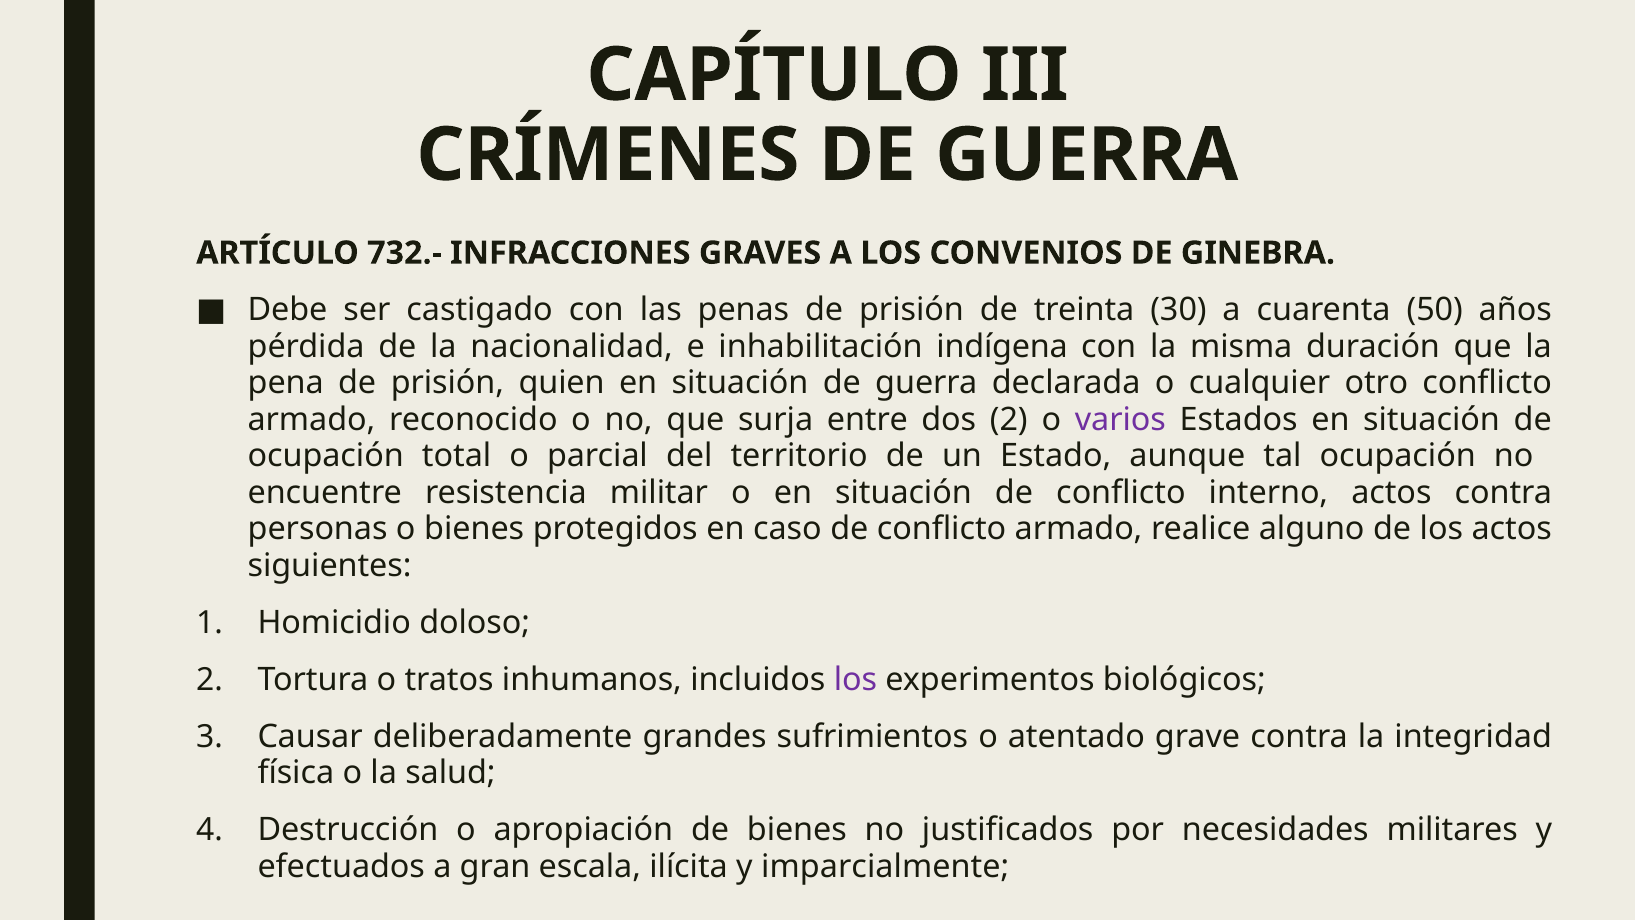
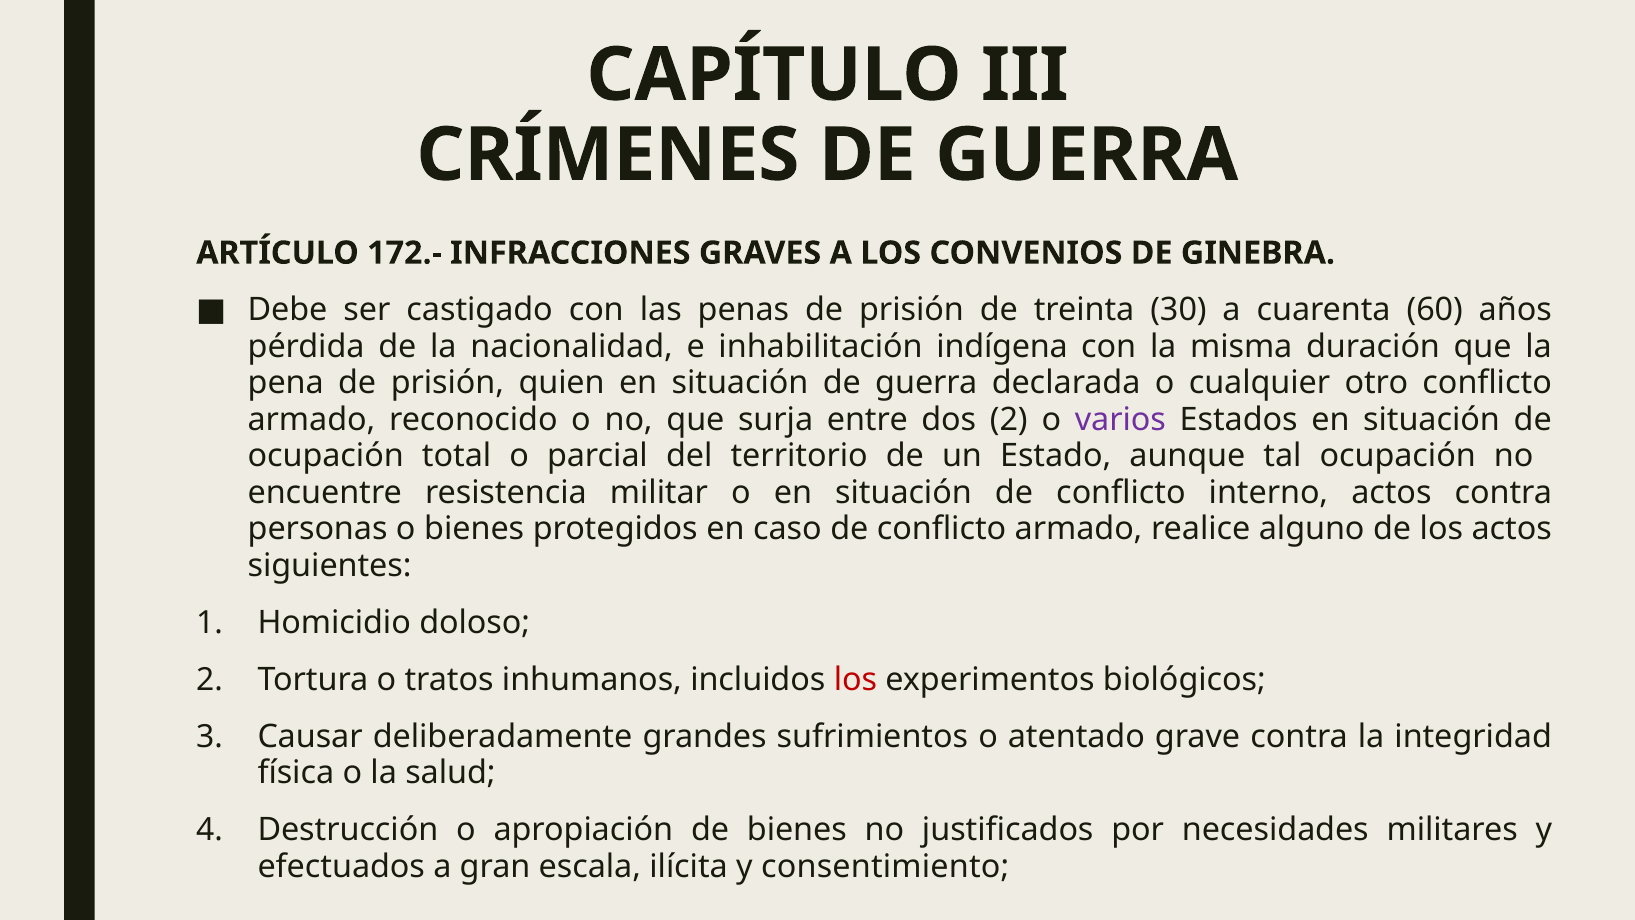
732.-: 732.- -> 172.- (405, 253)
50: 50 -> 60 (1435, 310)
los colour: purple -> red (855, 679)
imparcialmente: imparcialmente -> consentimiento (885, 866)
